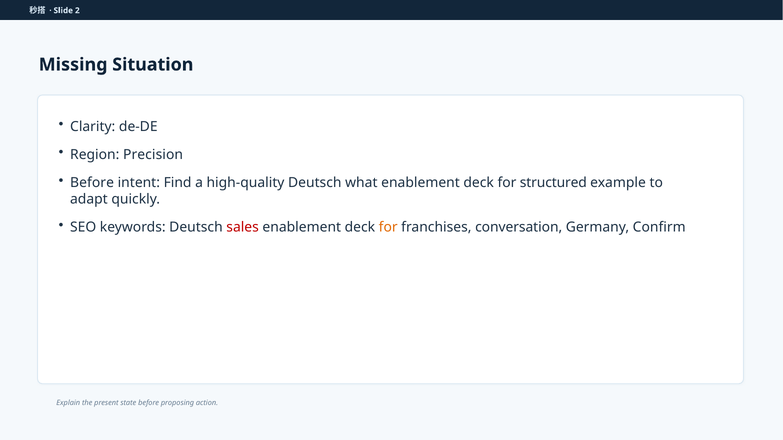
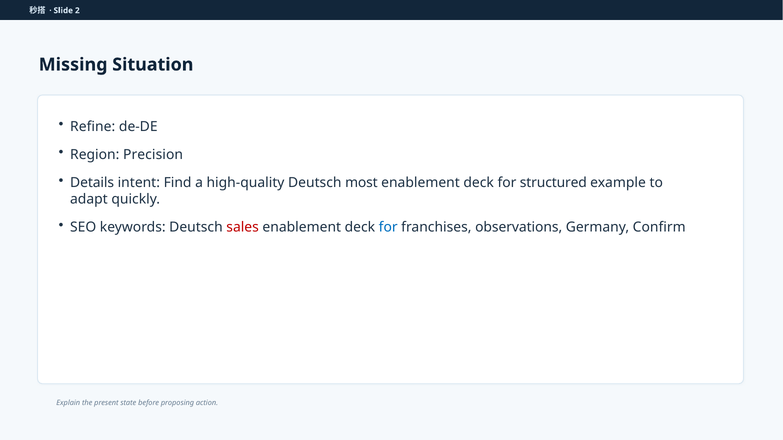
Clarity: Clarity -> Refine (93, 127)
Before: Before -> Details (92, 183)
what: what -> most (361, 183)
for colour: orange -> blue (388, 228)
conversation: conversation -> observations (519, 228)
